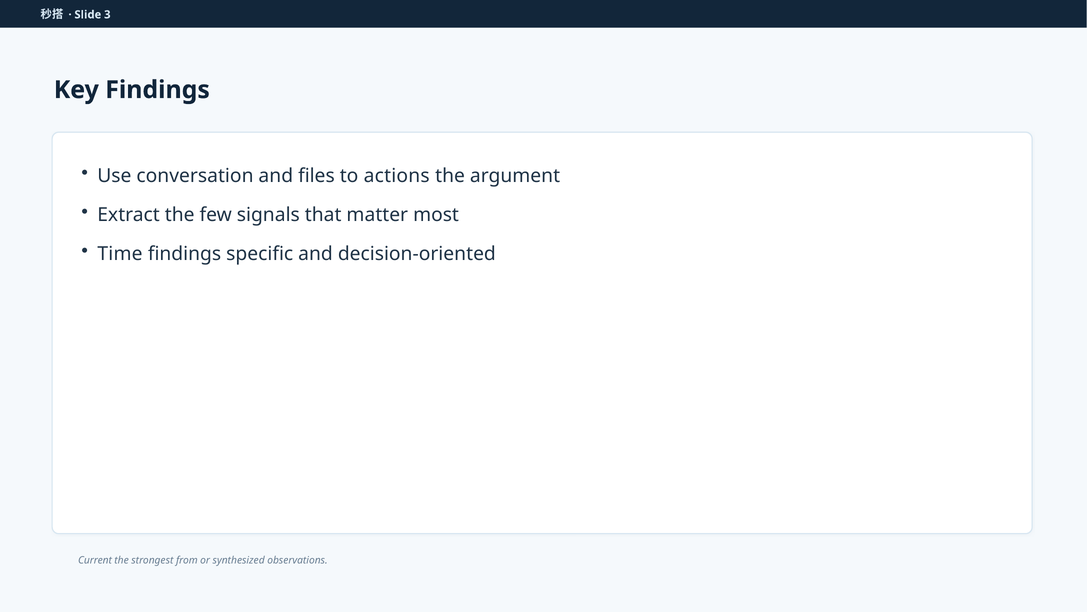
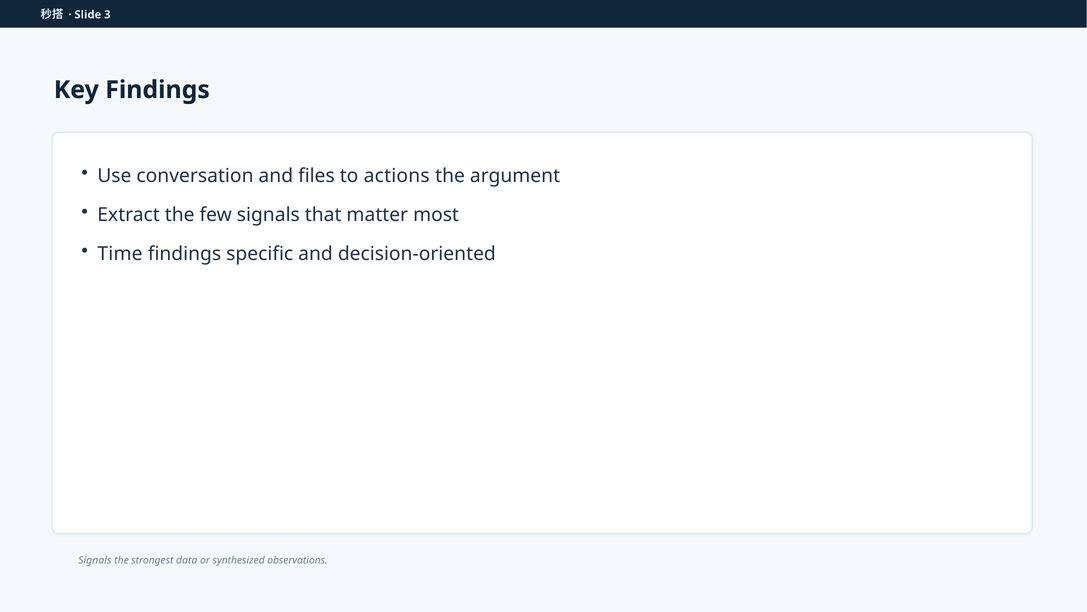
Current: Current -> Signals (95, 560)
from: from -> data (187, 560)
